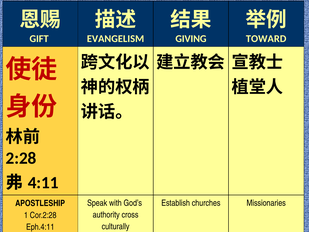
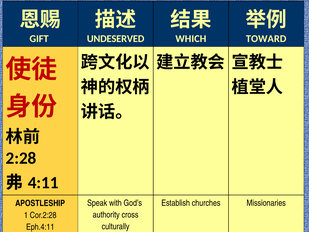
EVANGELISM: EVANGELISM -> UNDESERVED (116, 39)
GIVING: GIVING -> WHICH (191, 39)
